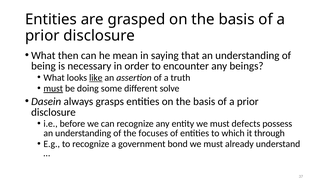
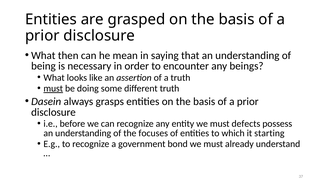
like underline: present -> none (96, 77)
different solve: solve -> truth (170, 88)
through: through -> starting (269, 133)
